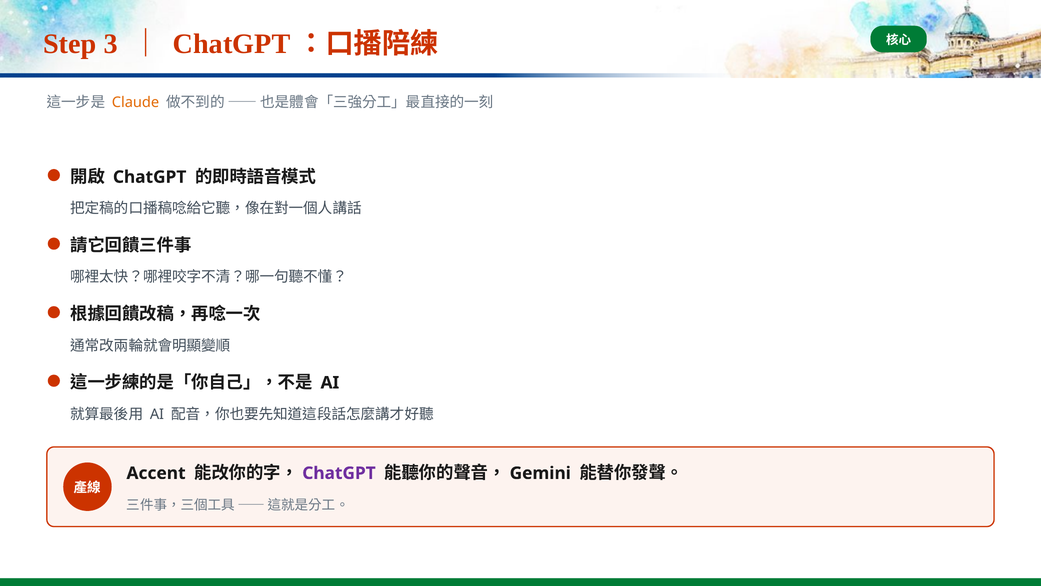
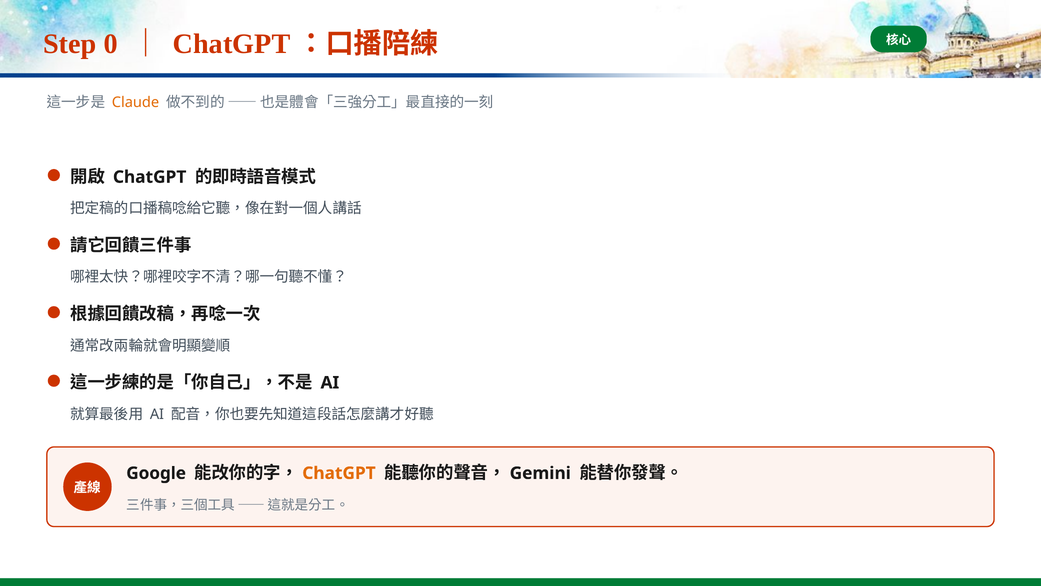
3: 3 -> 0 (111, 44)
Accent: Accent -> Google (156, 473)
ChatGPT colour: purple -> orange (339, 473)
